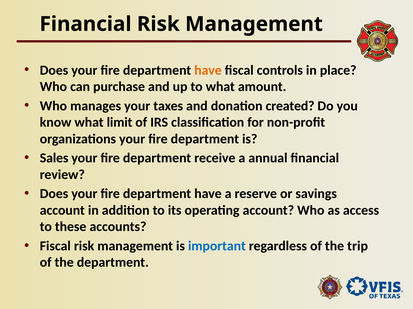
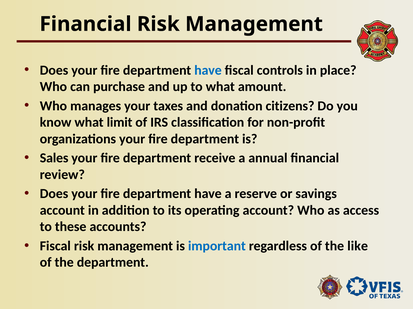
have colour: orange -> blue (208, 70)
created: created -> citizens (290, 106)
trip: trip -> like (358, 247)
